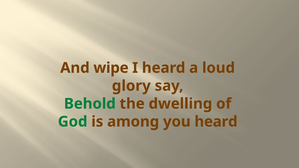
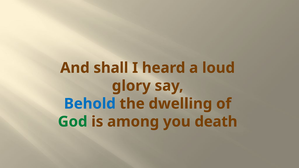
wipe: wipe -> shall (111, 68)
Behold colour: green -> blue (90, 104)
you heard: heard -> death (216, 122)
